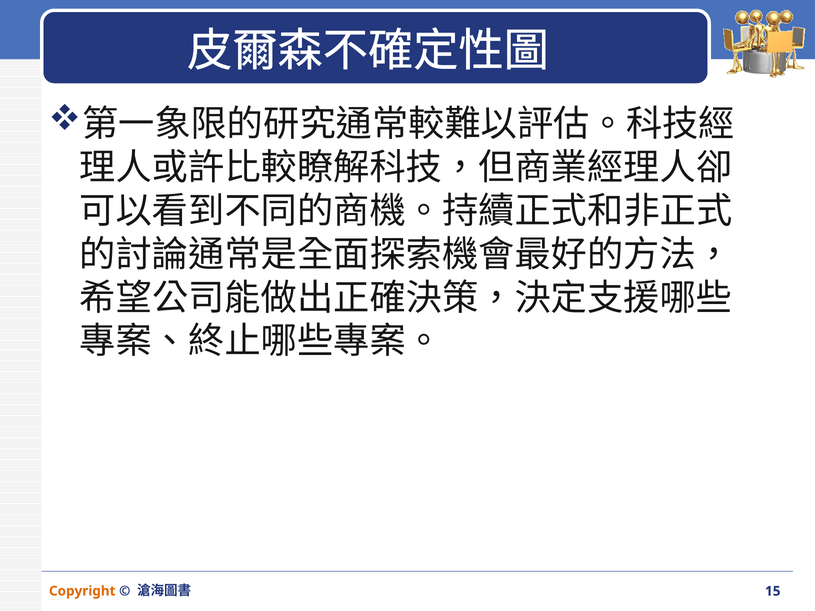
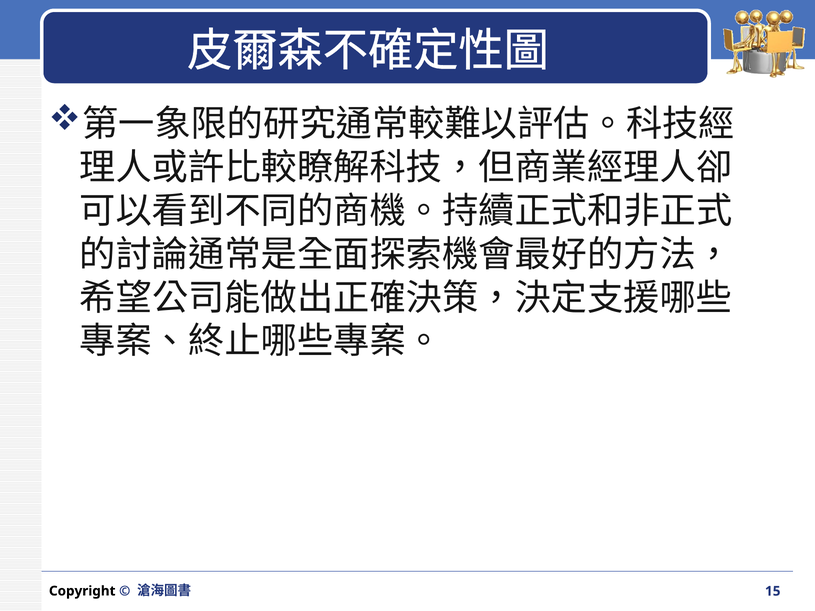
Copyright colour: orange -> black (82, 591)
